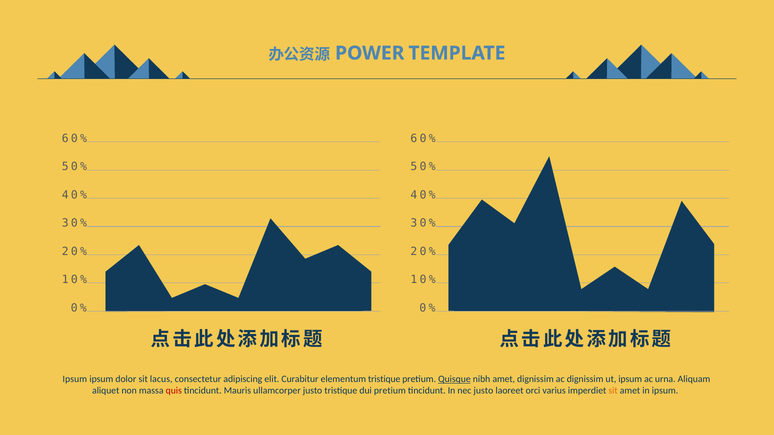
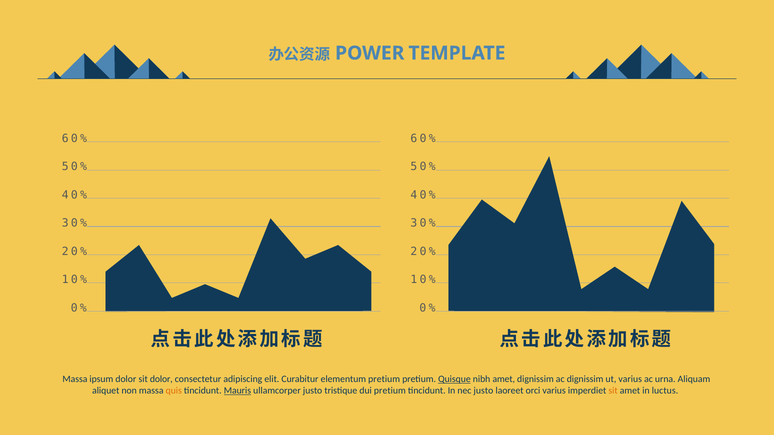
Ipsum: Ipsum -> Massa (75, 379)
sit lacus: lacus -> dolor (161, 379)
elementum tristique: tristique -> pretium (384, 379)
ut ipsum: ipsum -> varius (630, 379)
quis colour: red -> orange (174, 391)
Mauris underline: none -> present (237, 391)
in ipsum: ipsum -> luctus (665, 391)
